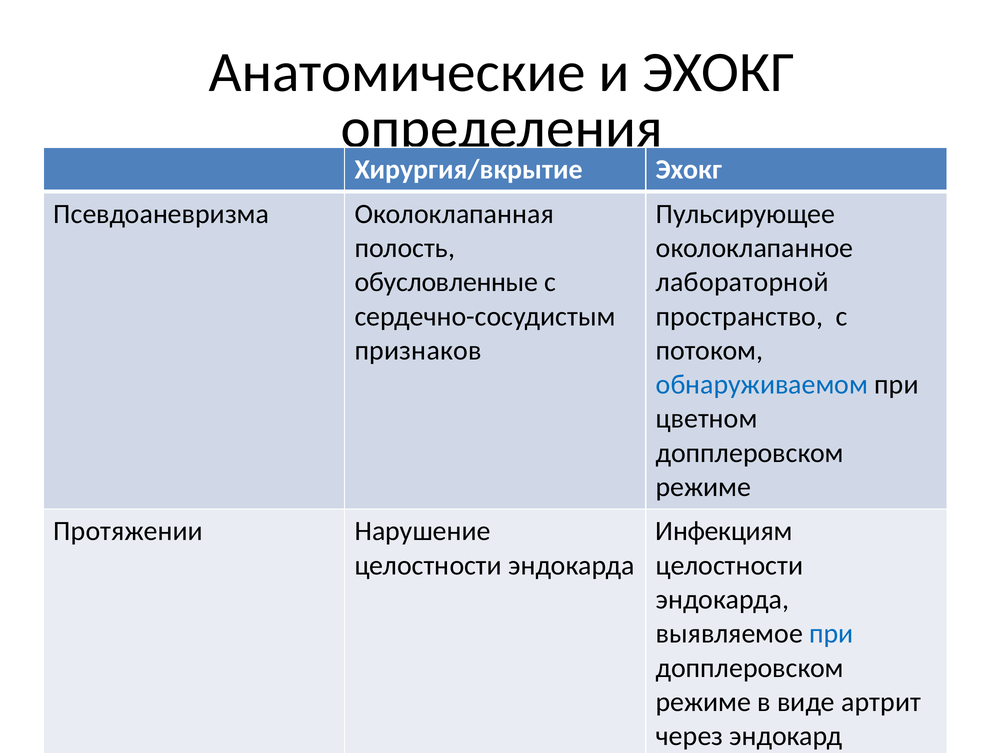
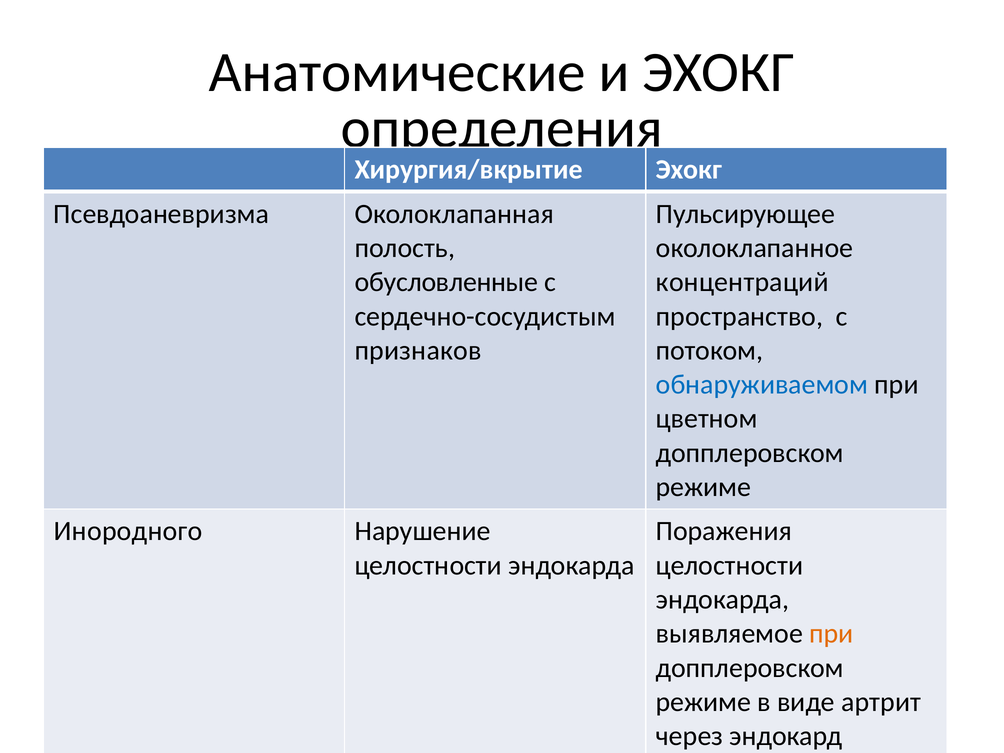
лабораторной: лабораторной -> концентраций (742, 282)
Протяжении: Протяжении -> Инородного (128, 531)
Инфекциям: Инфекциям -> Поражения (724, 531)
при colour: blue -> orange (831, 634)
